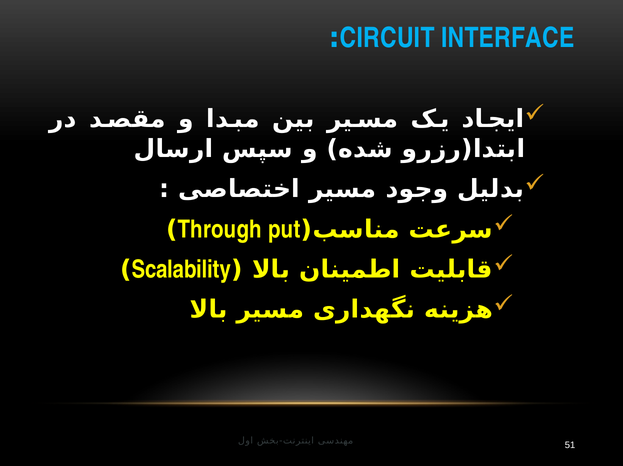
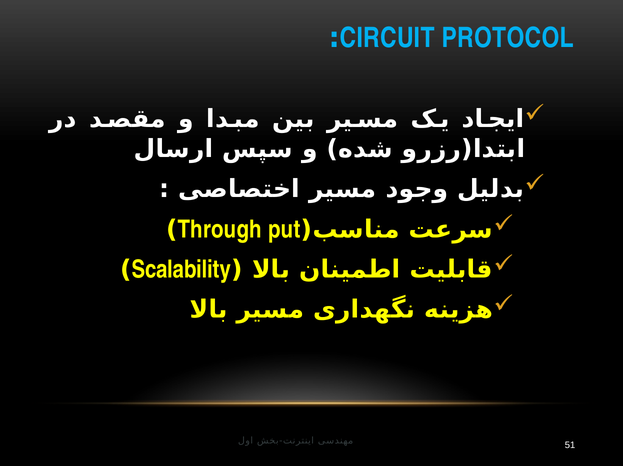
INTERFACE: INTERFACE -> PROTOCOL (508, 38)
